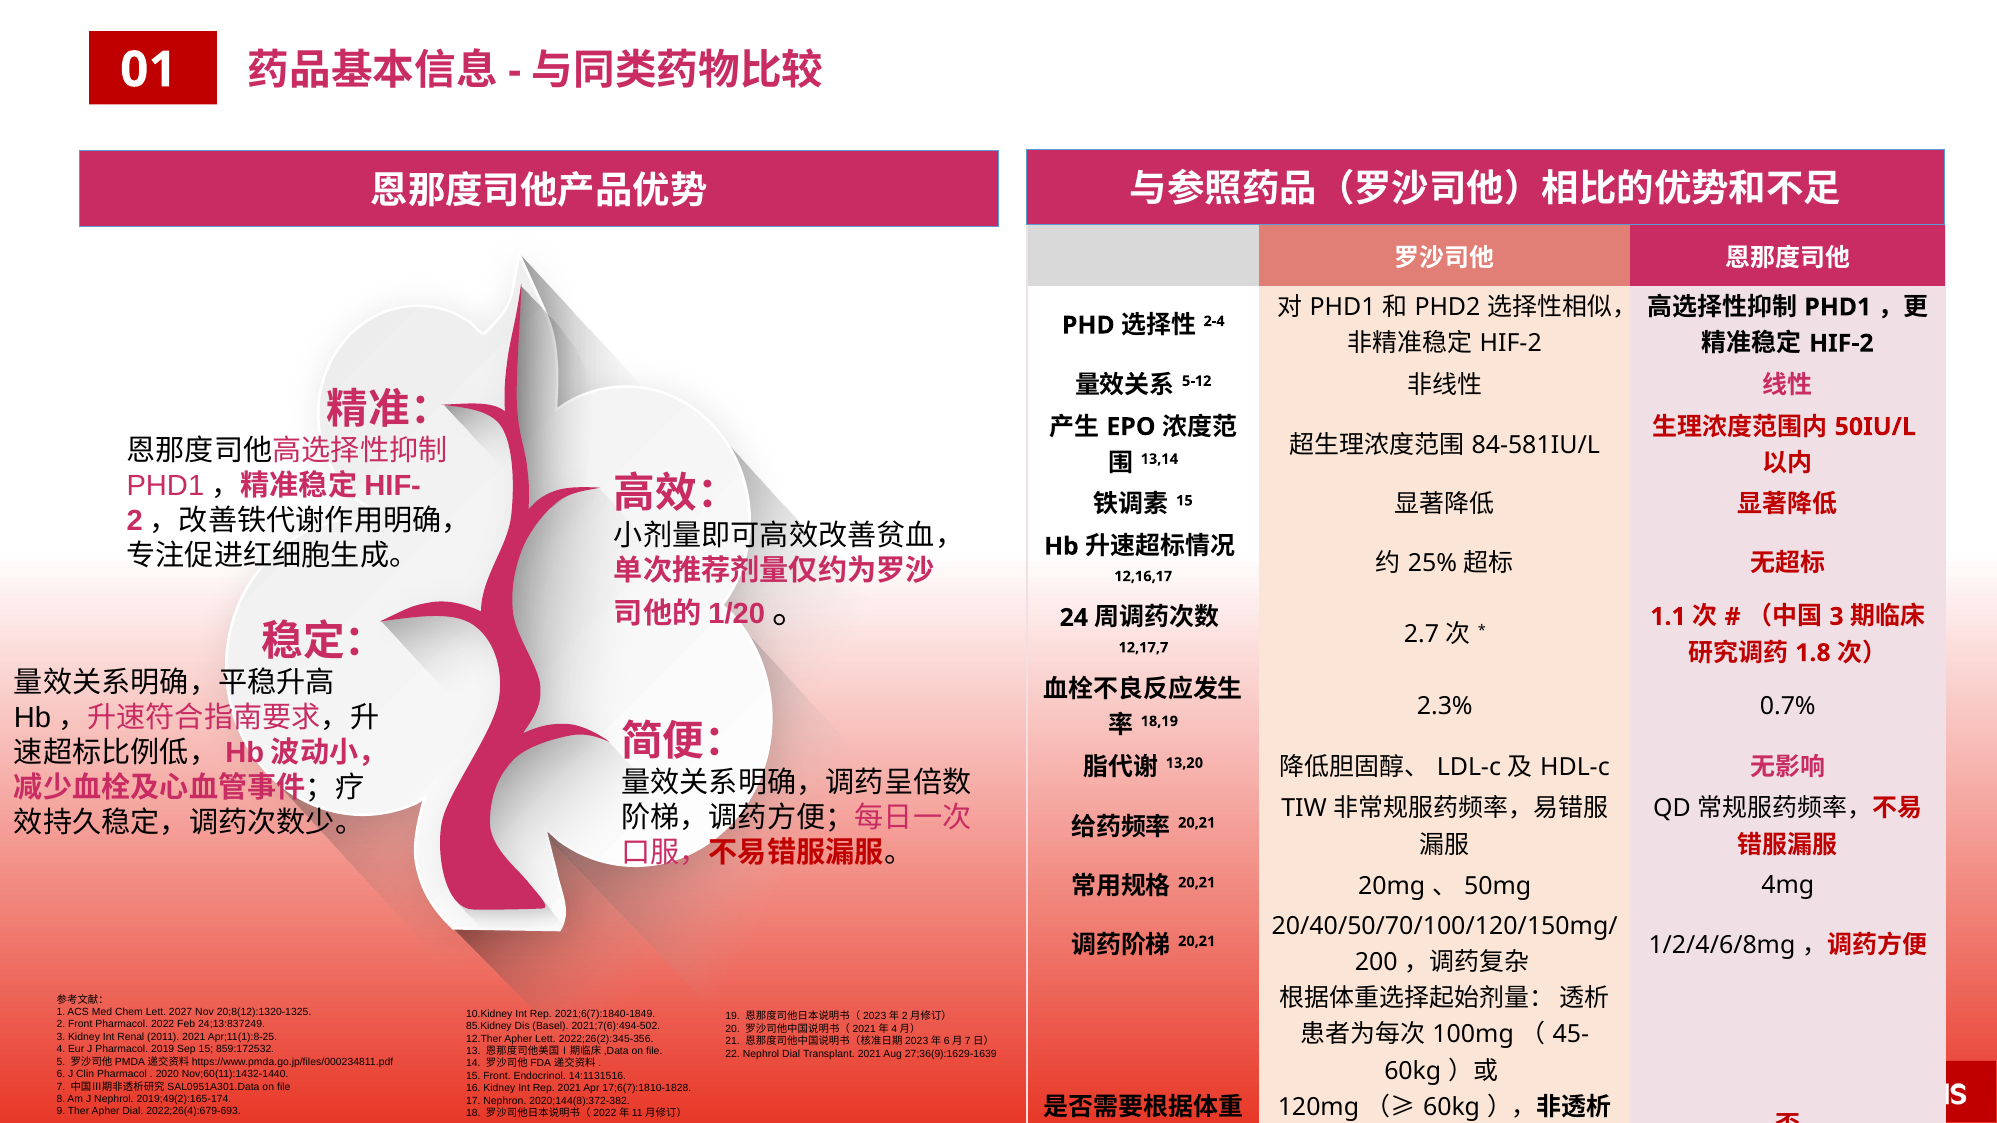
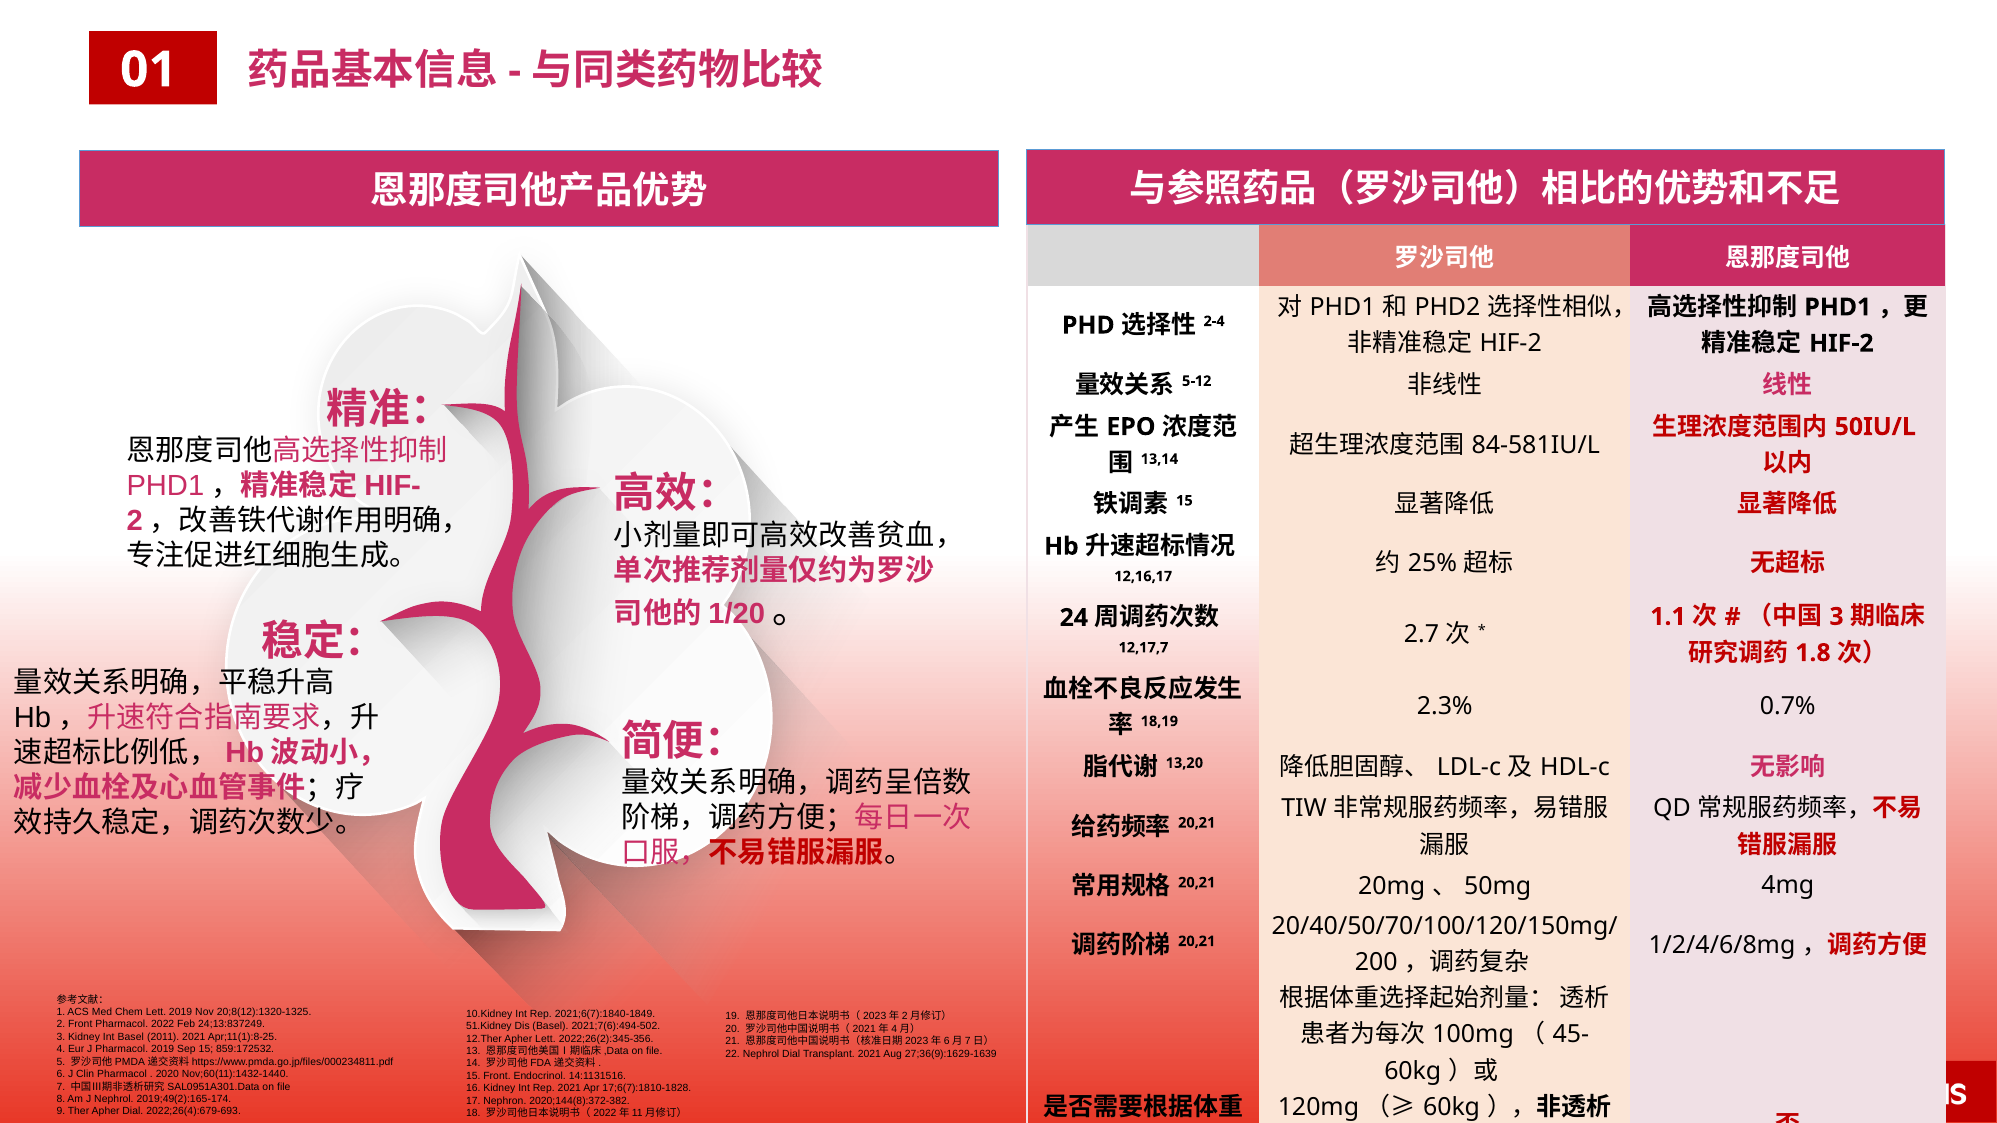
Lett 2027: 2027 -> 2019 (181, 1012)
85.Kidney: 85.Kidney -> 51.Kidney (489, 1026)
Int Renal: Renal -> Basel (131, 1037)
